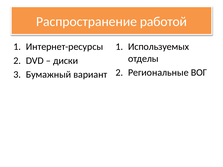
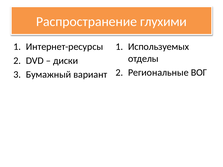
работой: работой -> глухими (163, 22)
